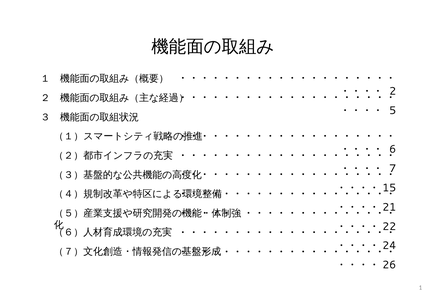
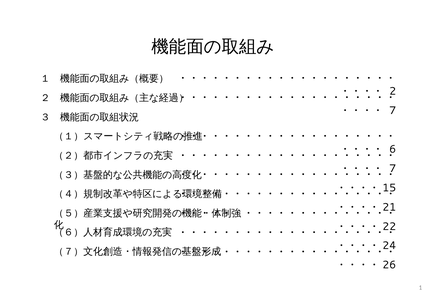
5: 5 -> 7 (393, 111)
